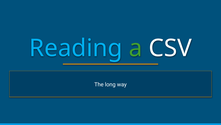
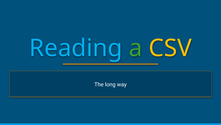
CSV colour: white -> yellow (170, 48)
